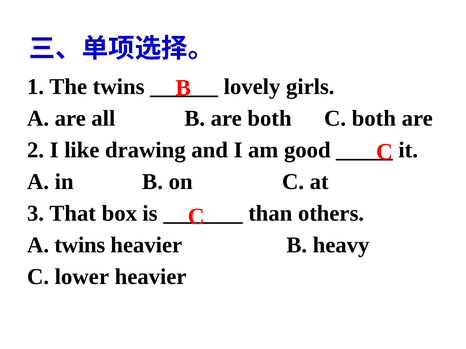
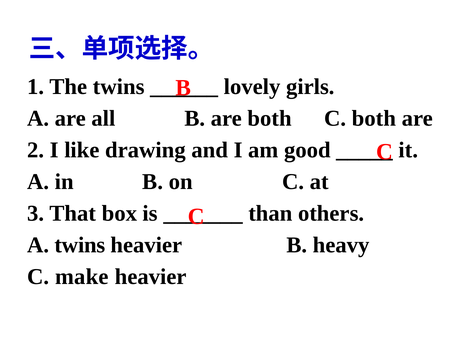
lower: lower -> make (82, 277)
